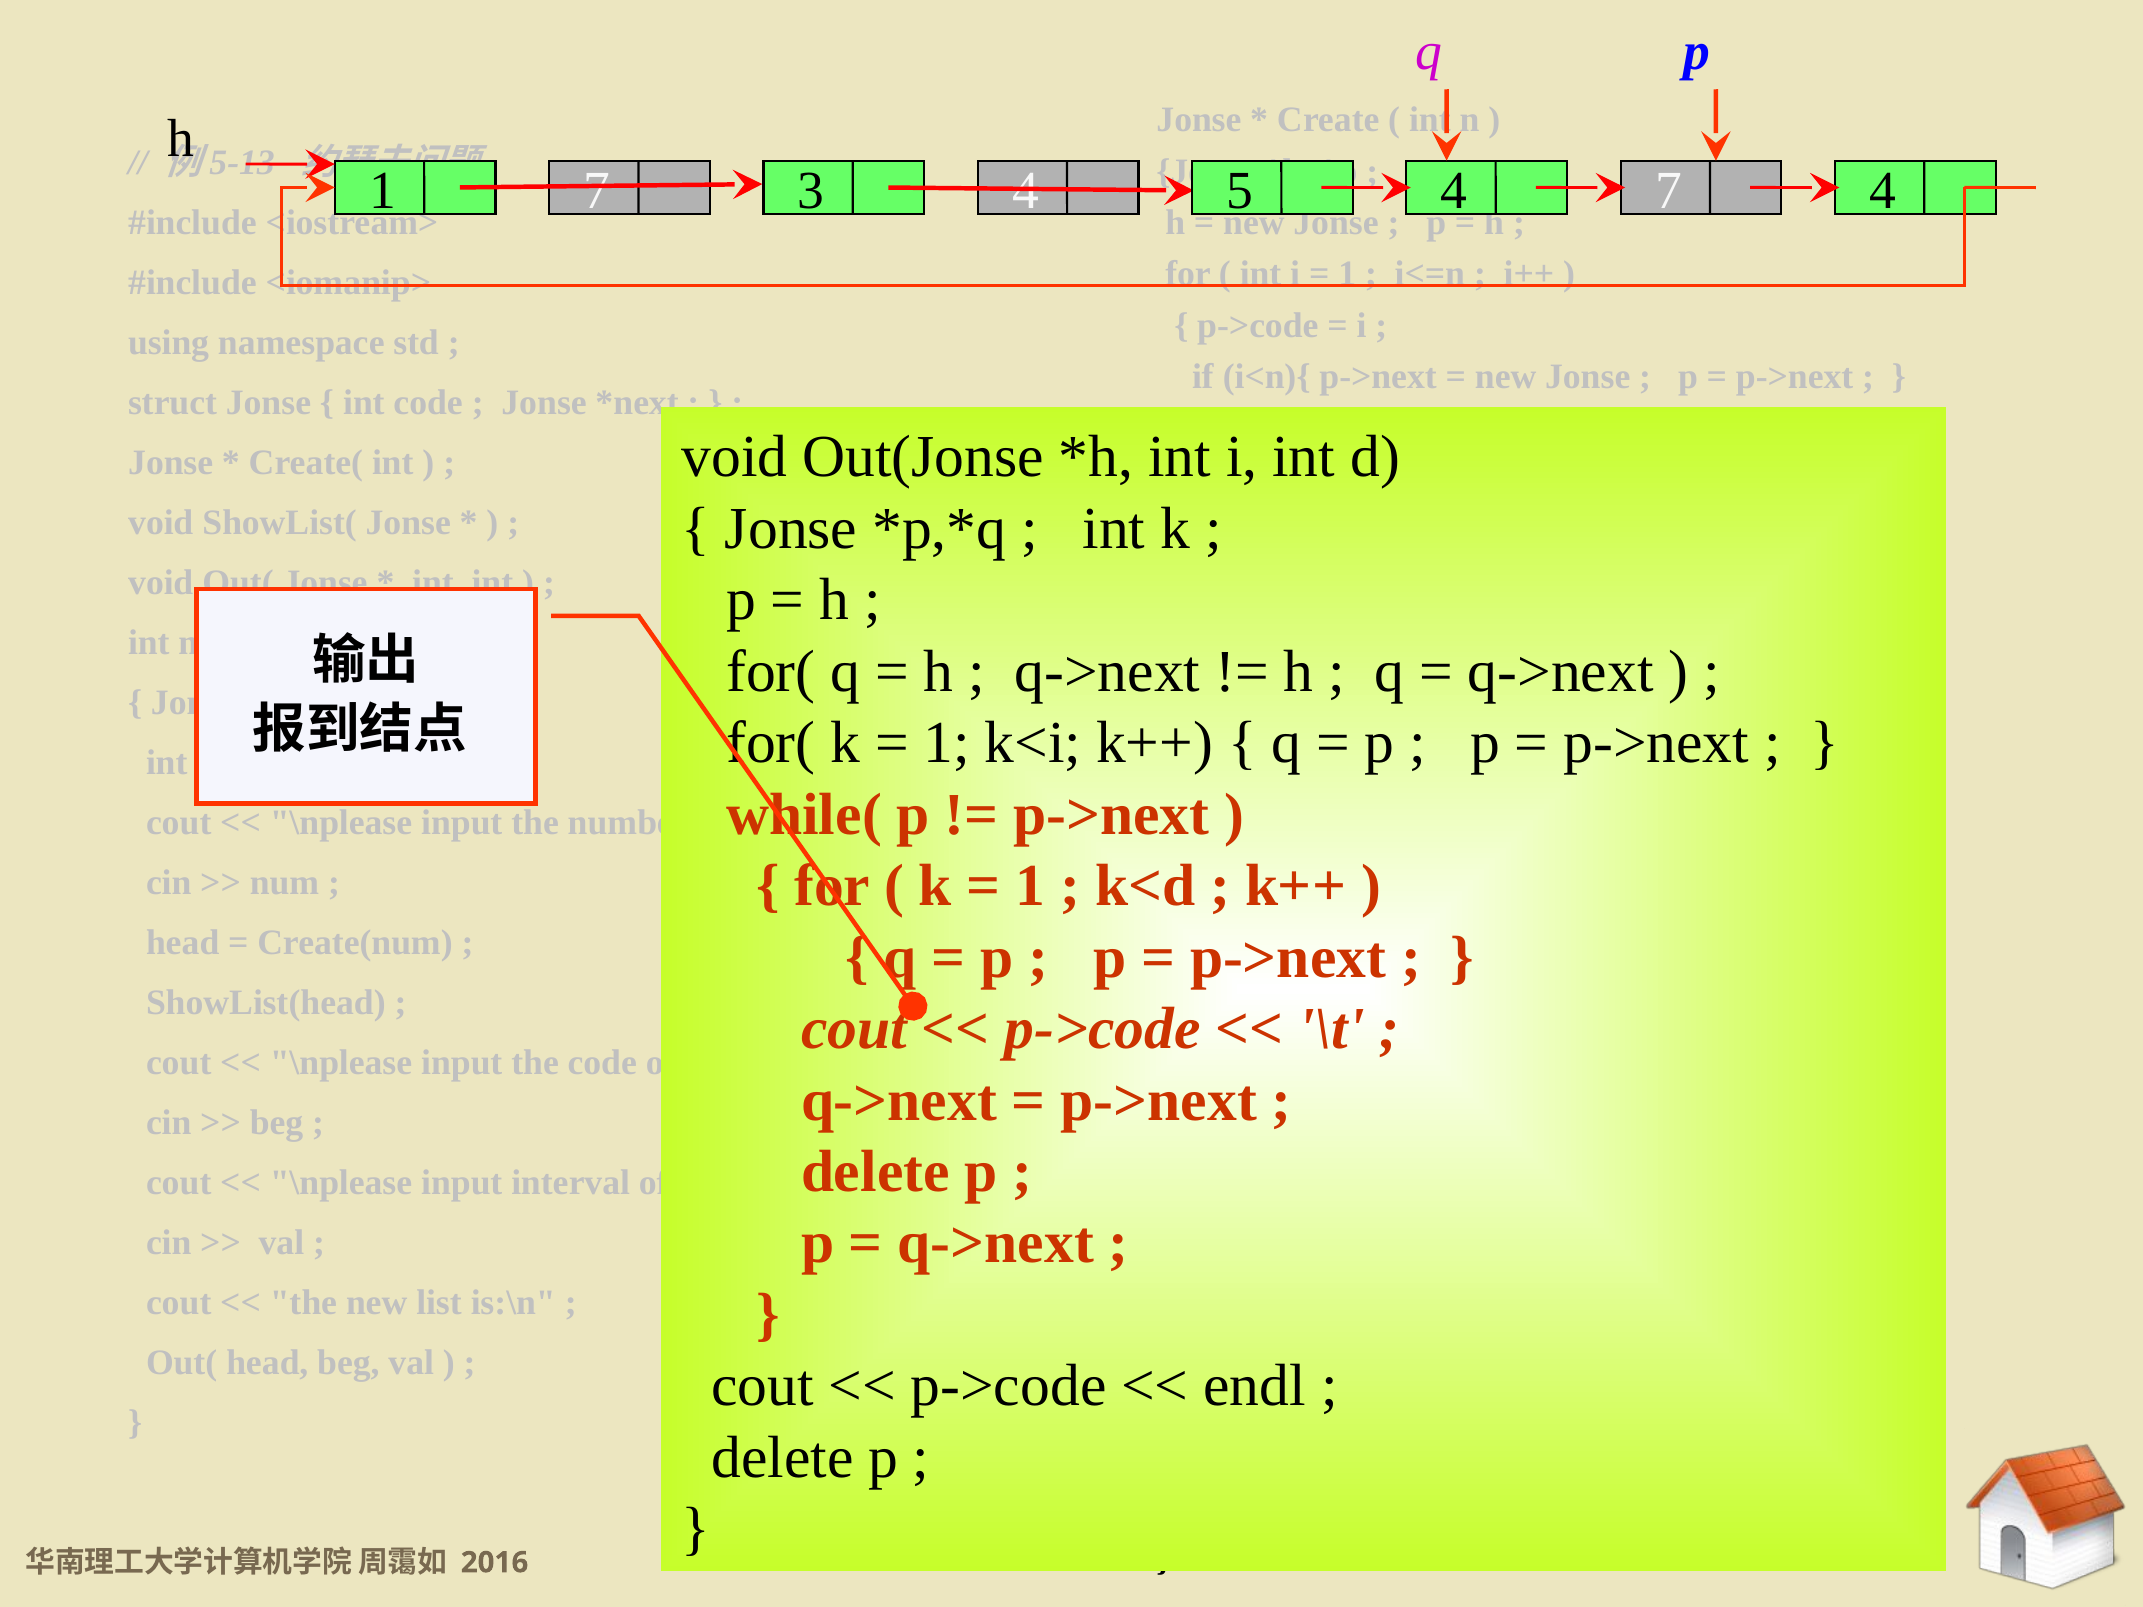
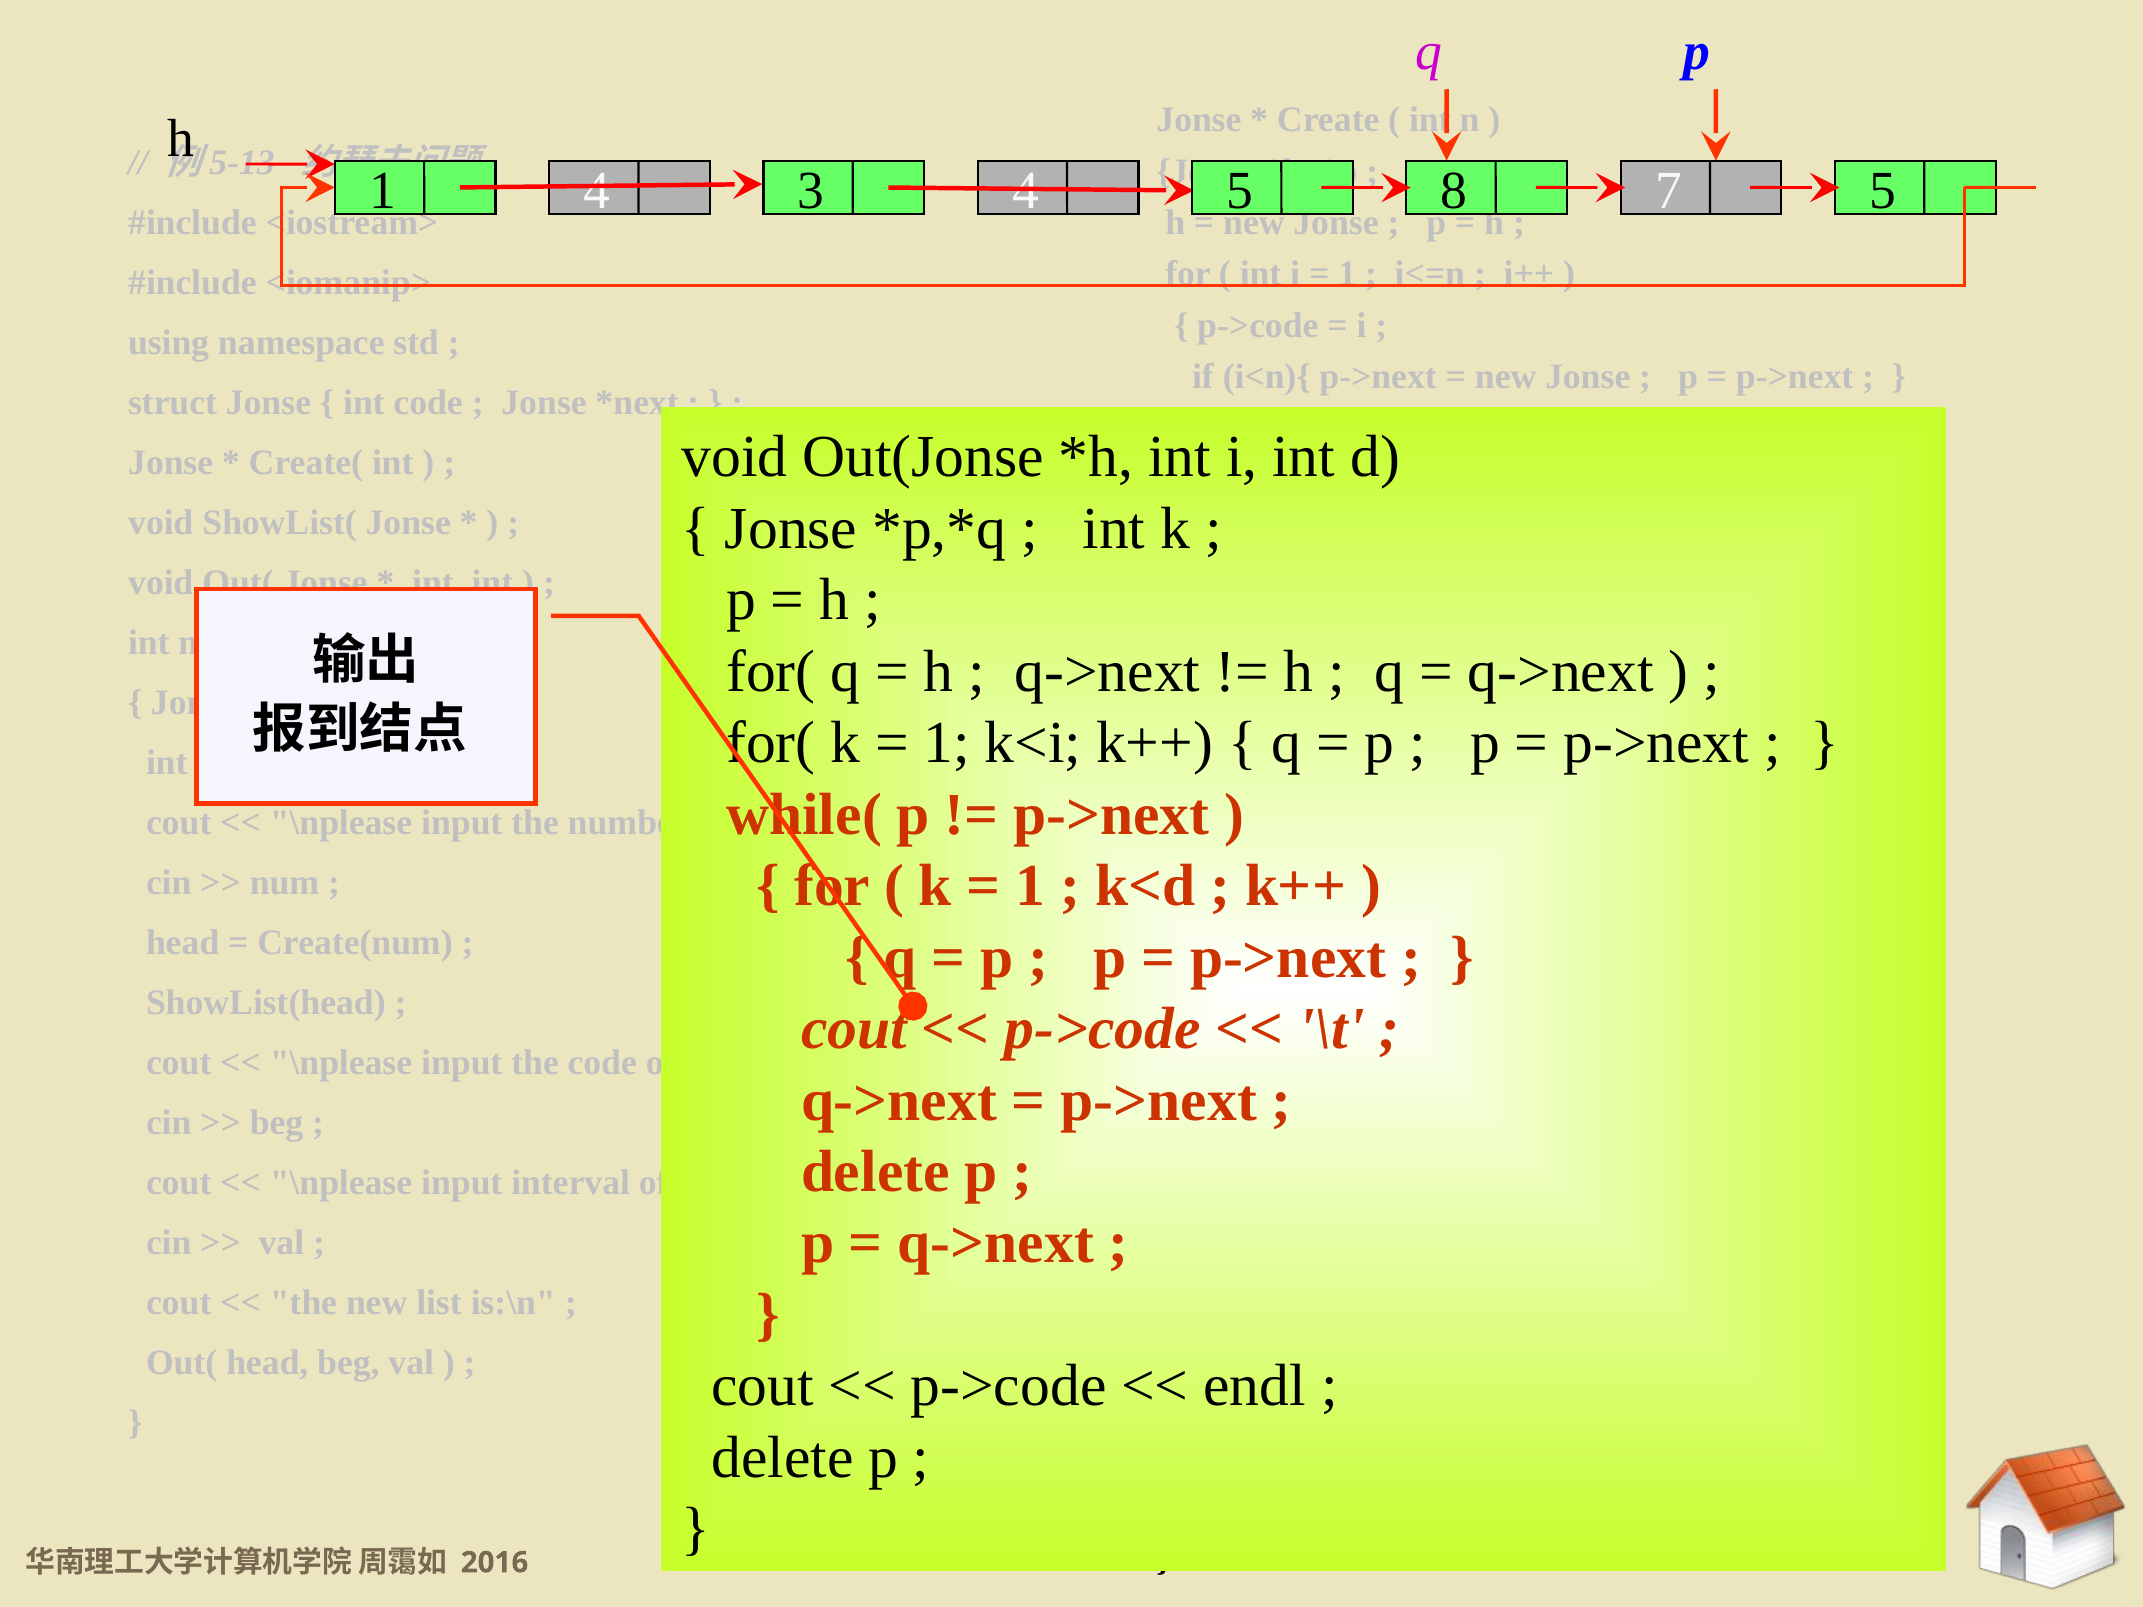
1 7: 7 -> 4 (597, 191)
4: 4 -> 8 (1454, 191)
7 4: 4 -> 5 (1883, 191)
